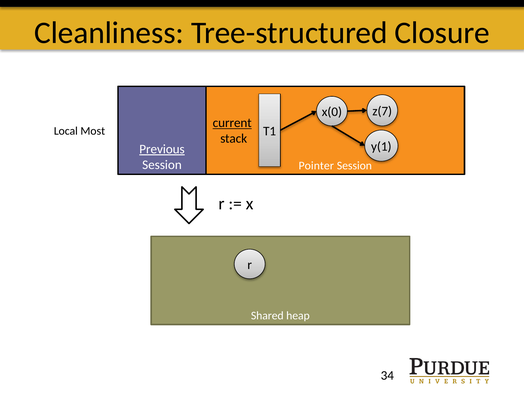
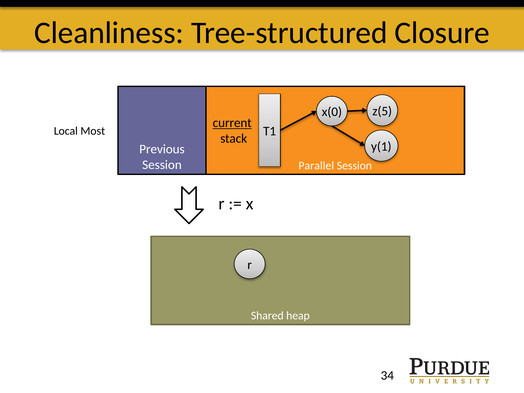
z(7: z(7 -> z(5 (382, 111)
Previous underline: present -> none (162, 149)
Pointer: Pointer -> Parallel (316, 166)
